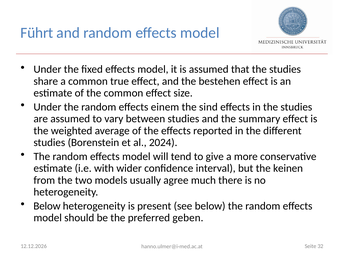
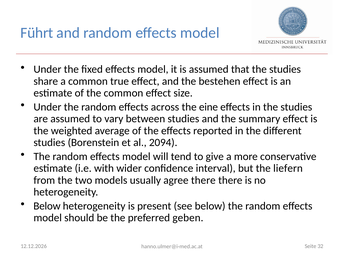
einem: einem -> across (165, 107)
sind: sind -> eine (208, 107)
2024: 2024 -> 2094 (163, 143)
keinen: keinen -> liefern (288, 168)
agree much: much -> there (203, 180)
